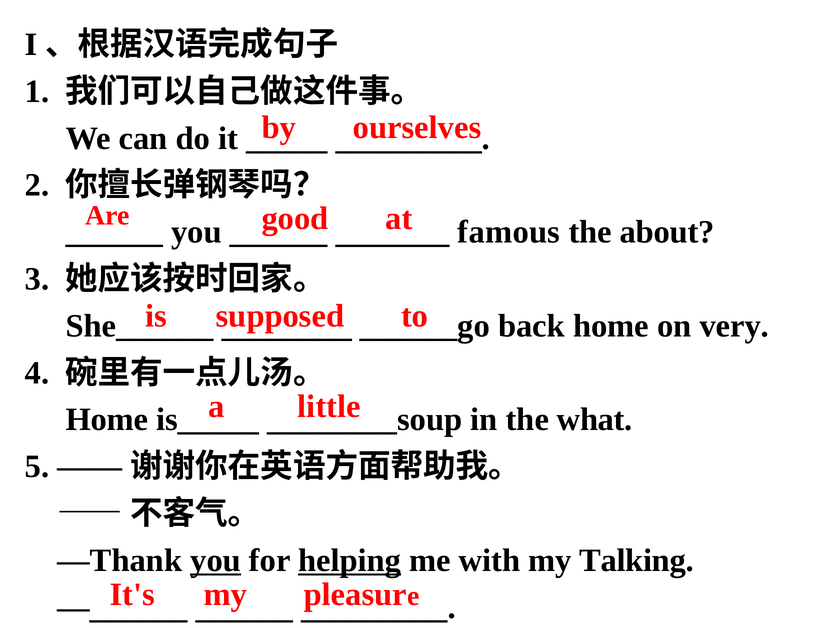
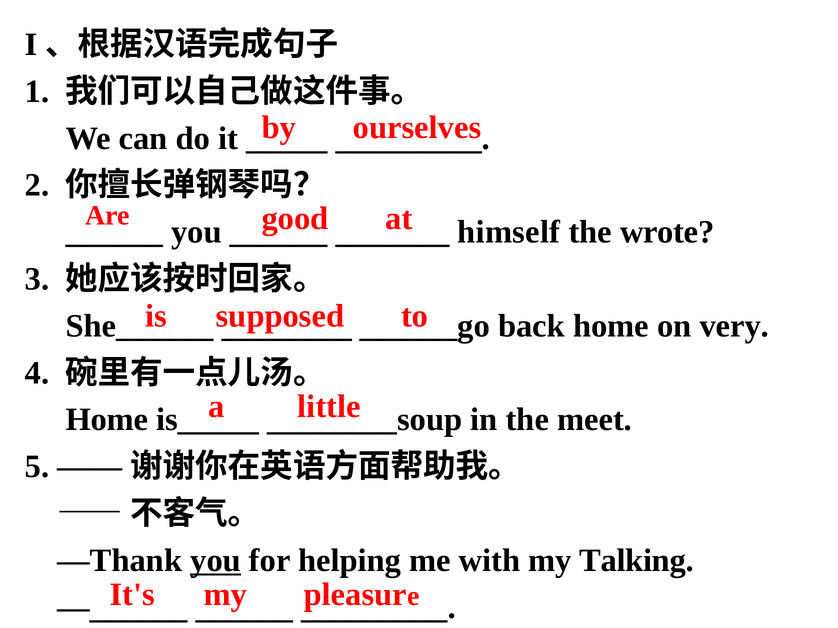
famous: famous -> himself (509, 232)
about: about -> wrote (667, 232)
what: what -> meet (595, 420)
helping underline: present -> none (350, 561)
